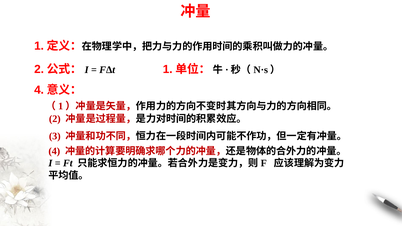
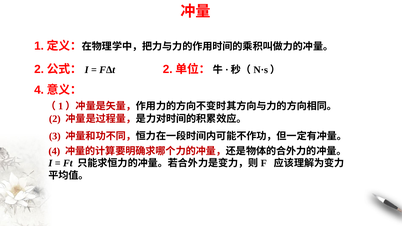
FΔt 1: 1 -> 2 (168, 69)
